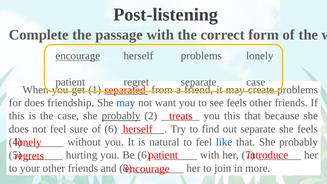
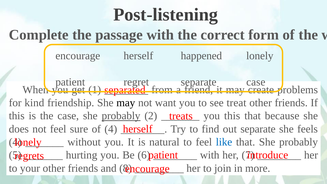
encourage underline: present -> none (78, 56)
herself problems: problems -> happened (201, 56)
for does: does -> kind (34, 103)
may colour: blue -> black (126, 103)
see feels: feels -> treat (236, 103)
of 6: 6 -> 4 (111, 129)
